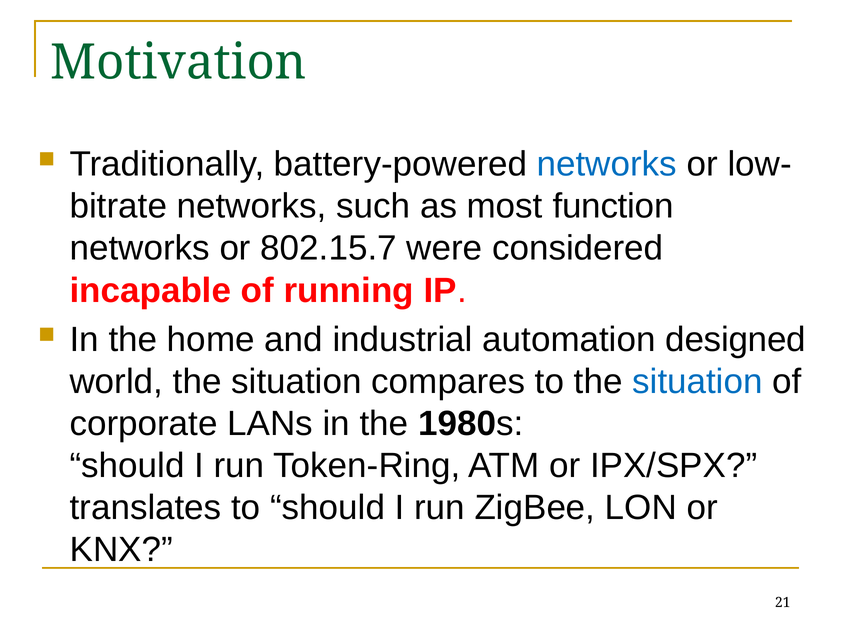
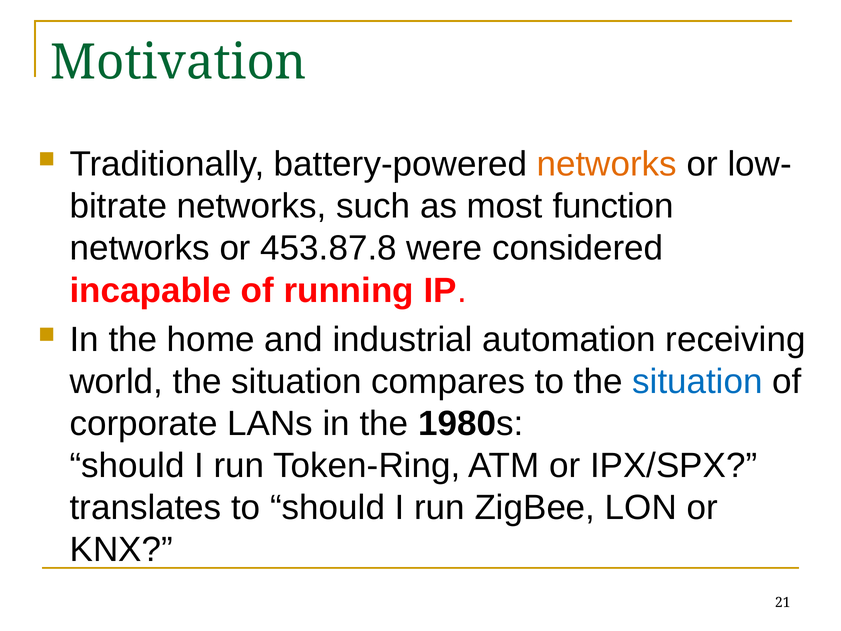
networks colour: blue -> orange (607, 164)
802.15.7: 802.15.7 -> 453.87.8 (329, 248)
designed: designed -> receiving (735, 339)
